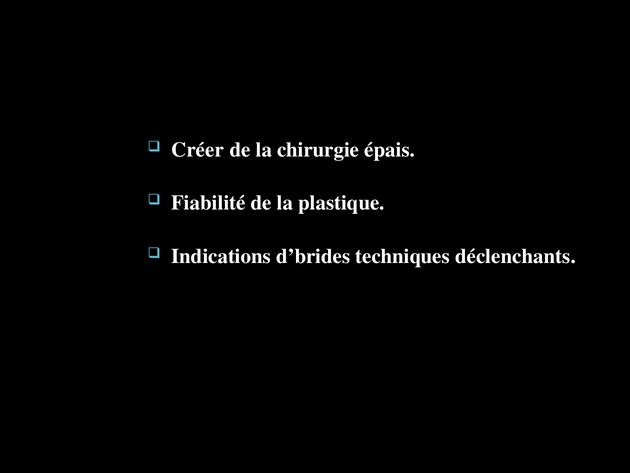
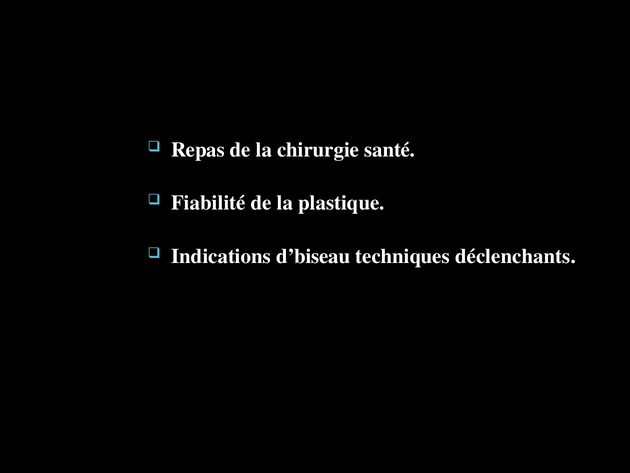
Créer: Créer -> Repas (198, 150)
épais: épais -> santé (390, 150)
d’brides: d’brides -> d’biseau (313, 256)
